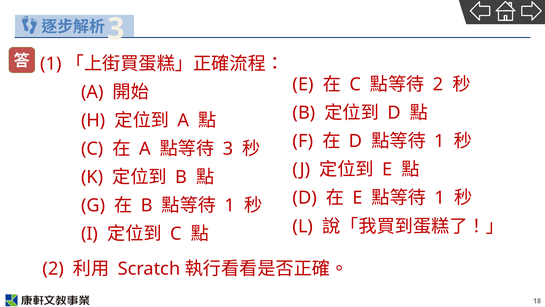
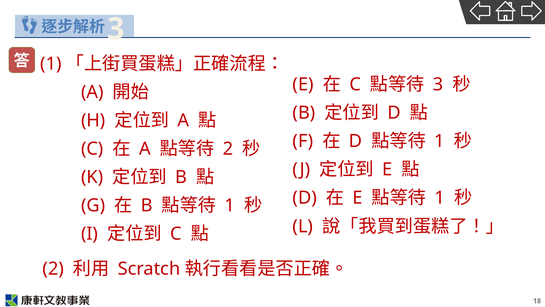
2: 2 -> 3 (438, 84)
3: 3 -> 2 (228, 149)
